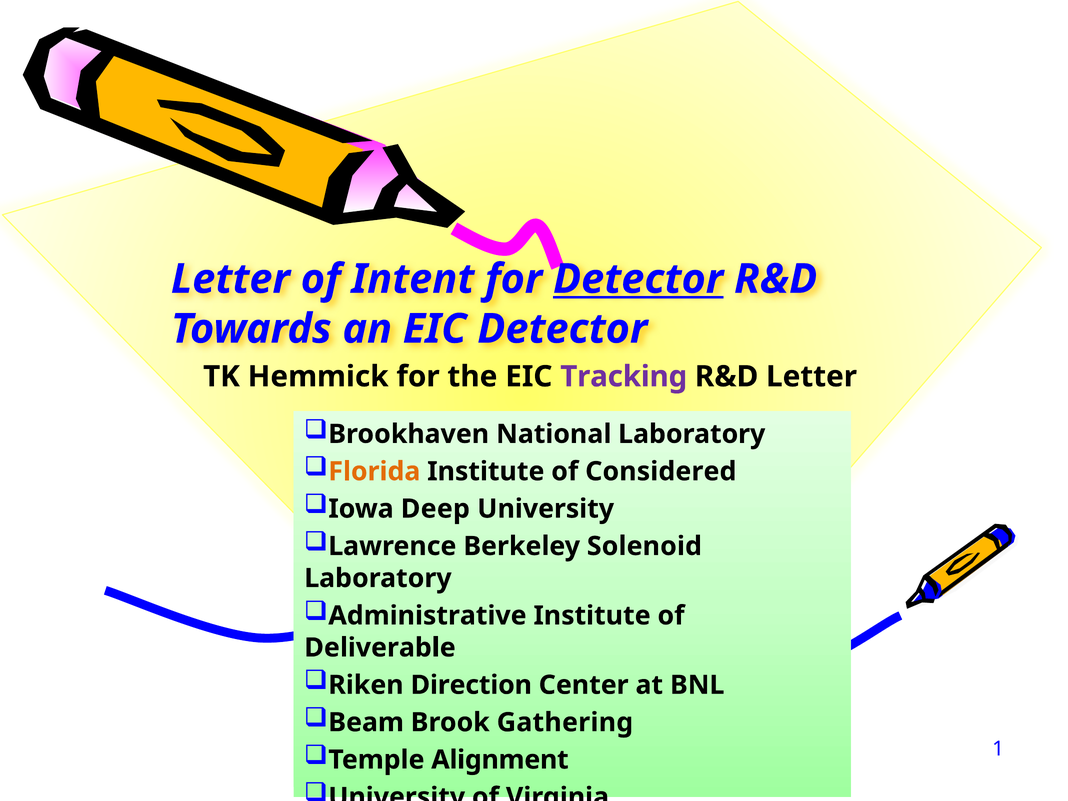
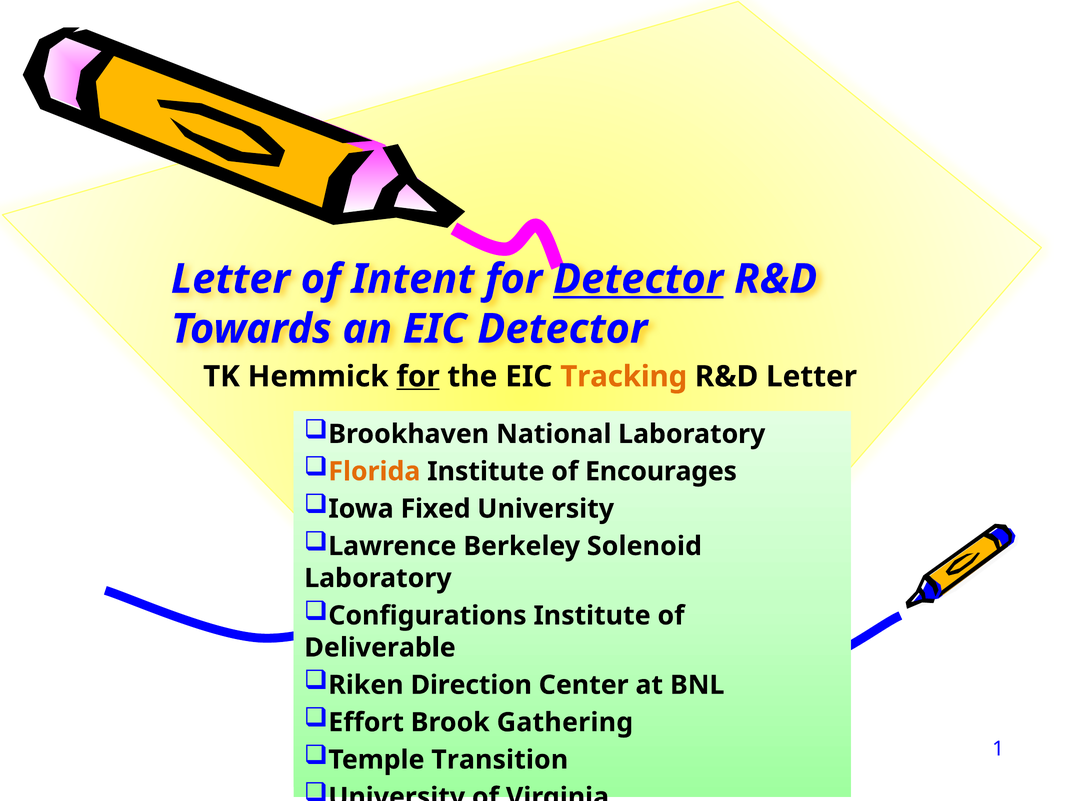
for underline: none -> present (418, 377)
Tracking colour: purple -> orange (624, 377)
Considered: Considered -> Encourages (661, 471)
Deep: Deep -> Fixed (436, 509)
Administrative: Administrative -> Configurations (427, 616)
Beam: Beam -> Effort (366, 722)
Alignment: Alignment -> Transition (500, 760)
